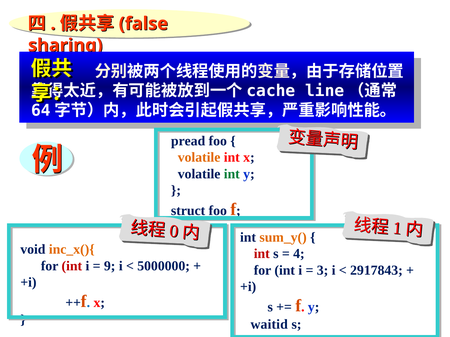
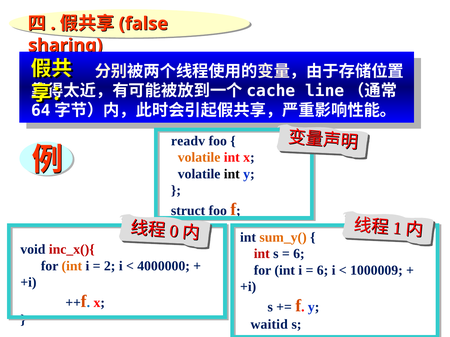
pread: pread -> readv (188, 141)
int colour: green -> black (232, 174)
inc_x(){ colour: orange -> red (72, 250)
4: 4 -> 6 (299, 254)
int colour: red -> orange (72, 266)
9: 9 -> 2 (110, 266)
5000000: 5000000 -> 4000000 (164, 266)
3: 3 -> 6 (323, 271)
2917843: 2917843 -> 1000009 (376, 271)
